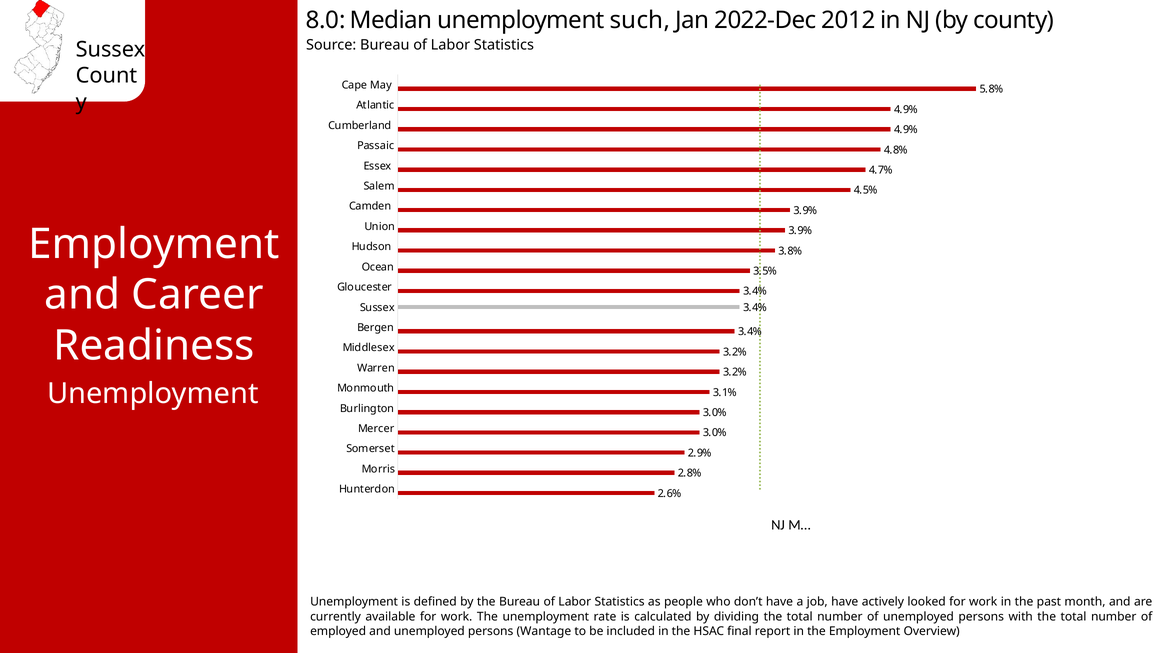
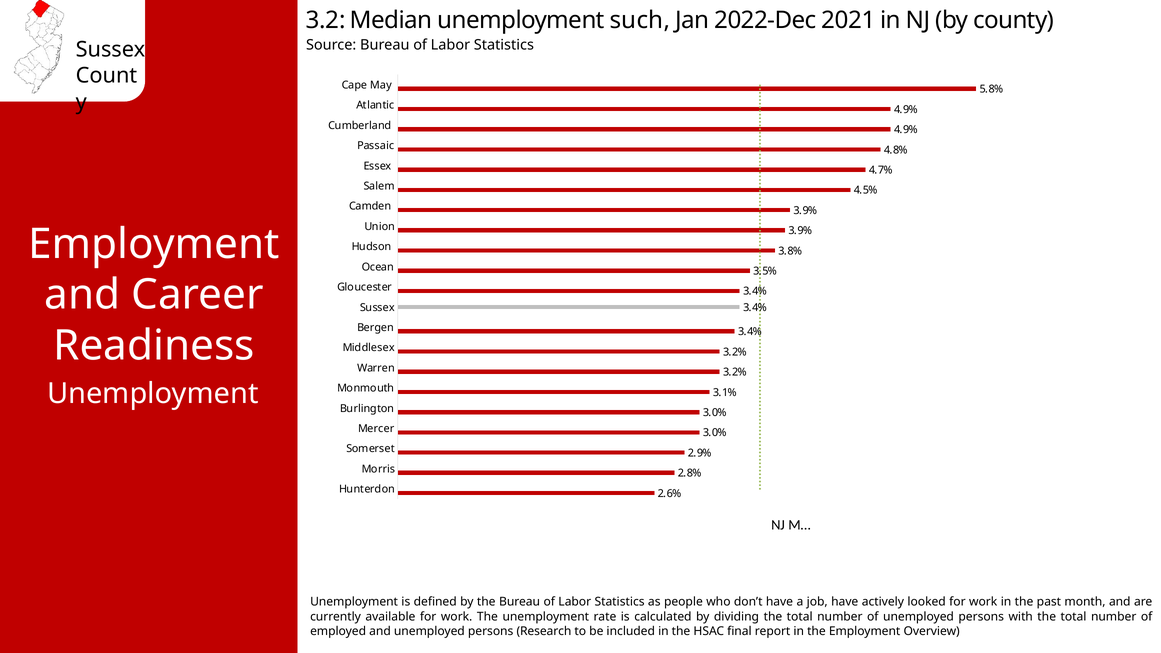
8.0: 8.0 -> 3.2 (326, 21)
2012: 2012 -> 2021 (848, 21)
Wantage: Wantage -> Research (544, 631)
